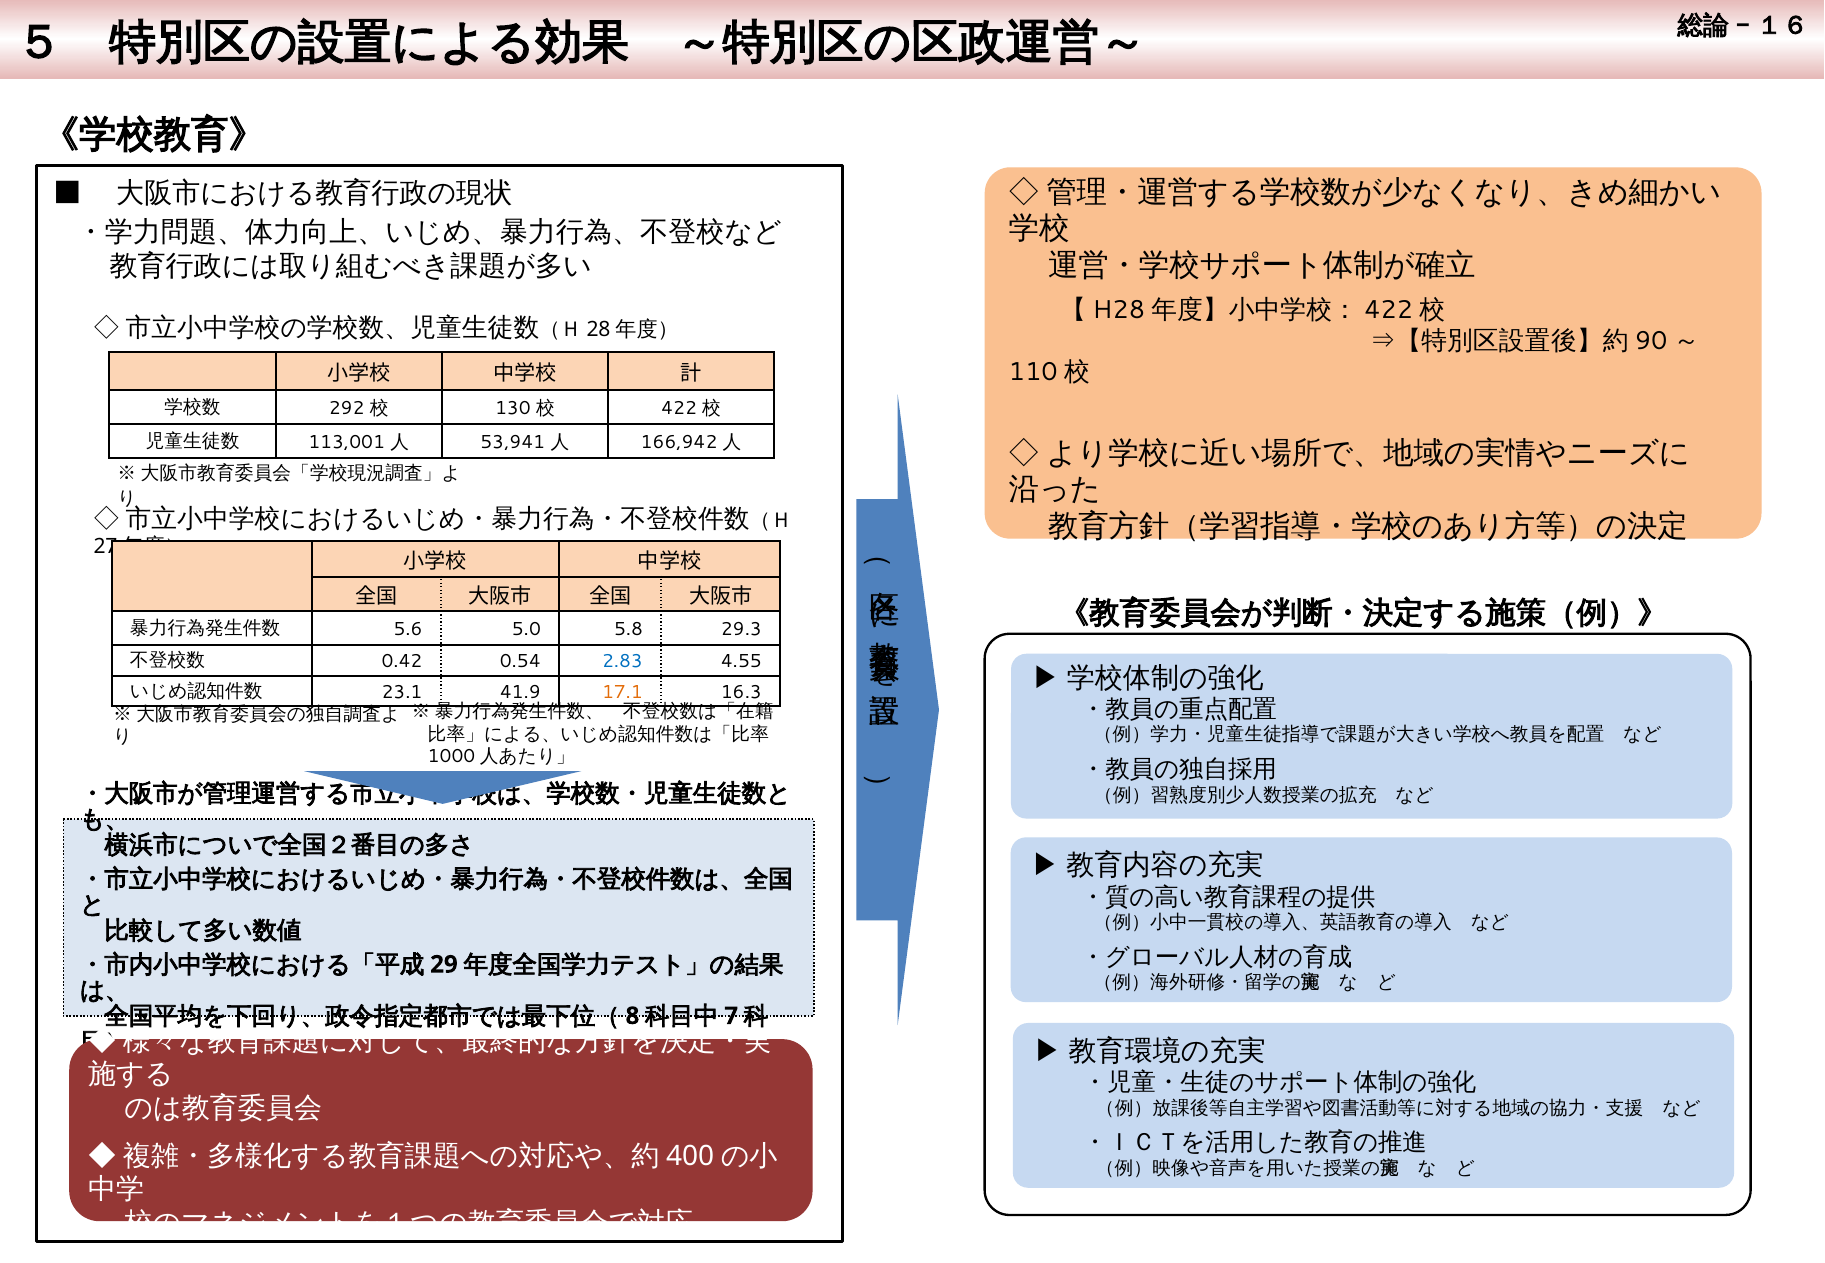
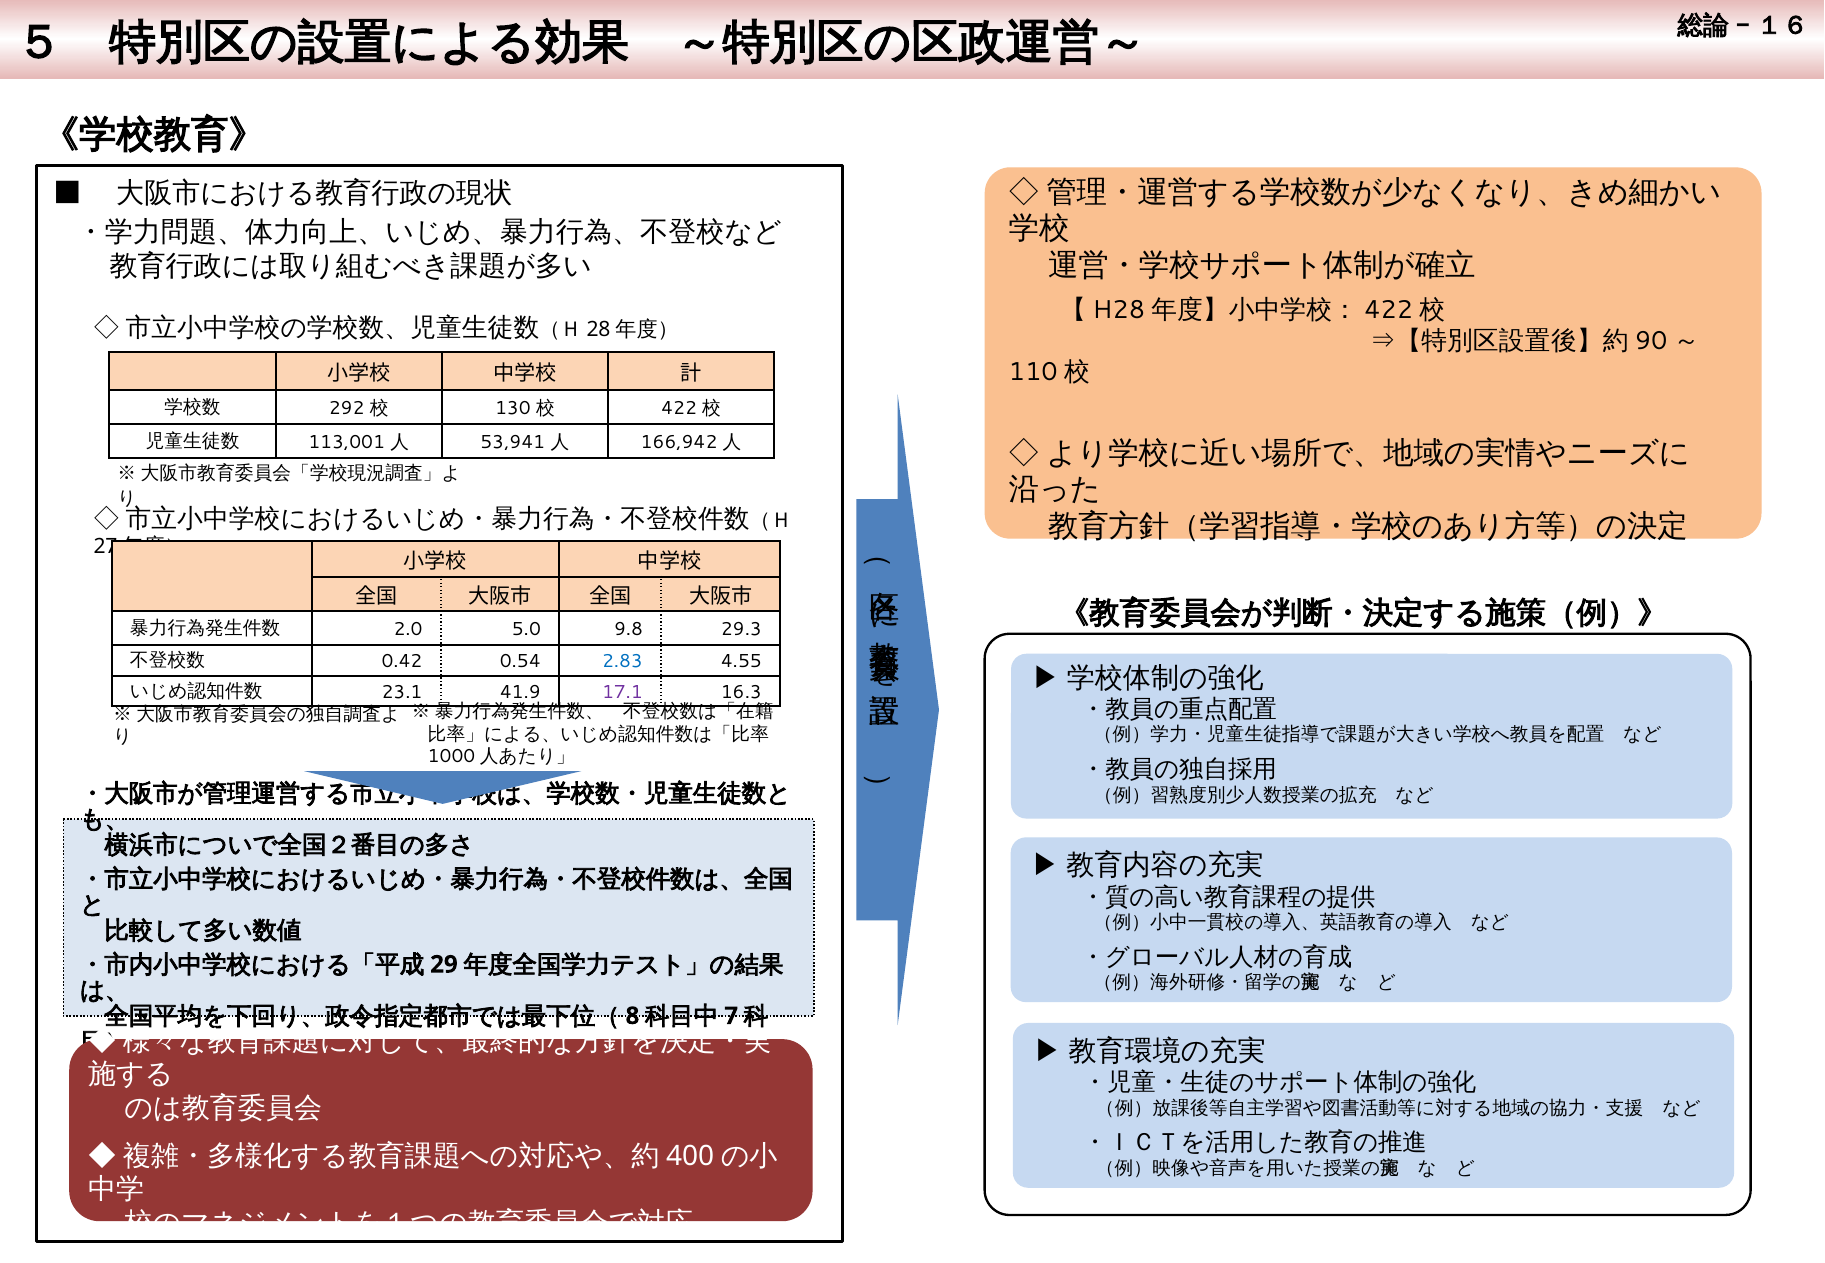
5.6: 5.6 -> 2.0 (408, 629)
5.8: 5.8 -> 9.8 (629, 629)
17.1 colour: orange -> purple (622, 692)
